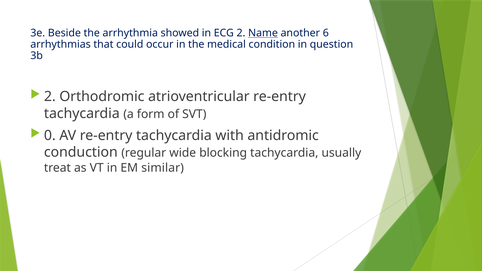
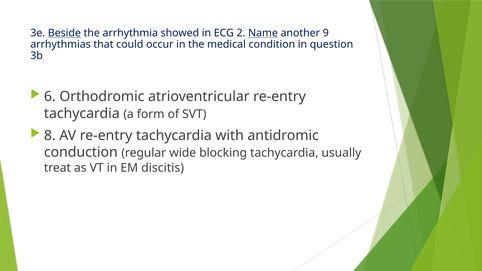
Beside underline: none -> present (64, 33)
6: 6 -> 9 (326, 33)
2: 2 -> 6 (50, 97)
0: 0 -> 8 (50, 135)
similar: similar -> discitis (163, 168)
